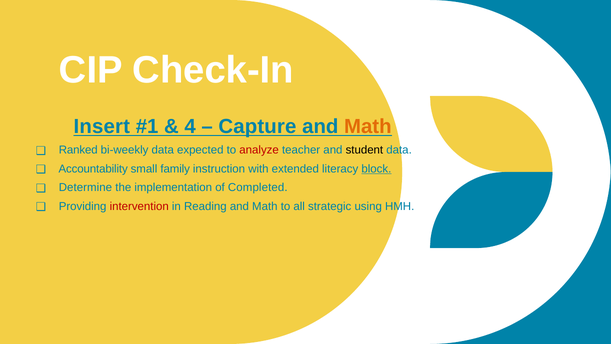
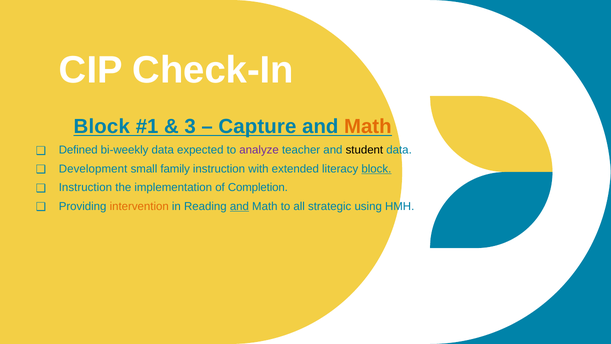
Insert: Insert -> Block (102, 126)
4: 4 -> 3 (190, 126)
Ranked: Ranked -> Defined (78, 150)
analyze colour: red -> purple (259, 150)
Accountability: Accountability -> Development (93, 169)
Determine: Determine -> Instruction (85, 187)
Completed: Completed -> Completion (258, 187)
intervention colour: red -> orange (139, 206)
and underline: none -> present (239, 206)
